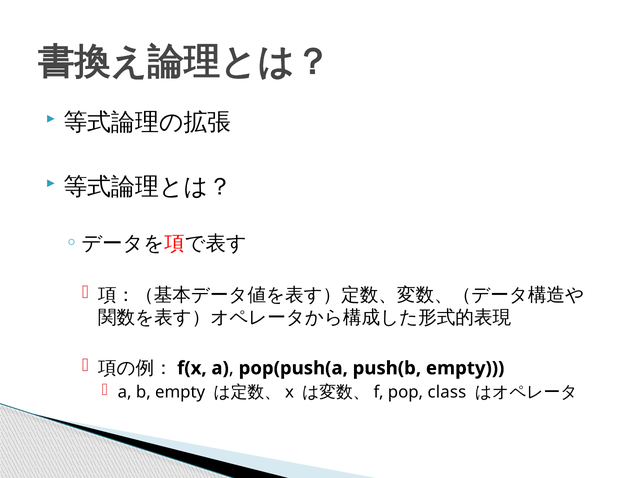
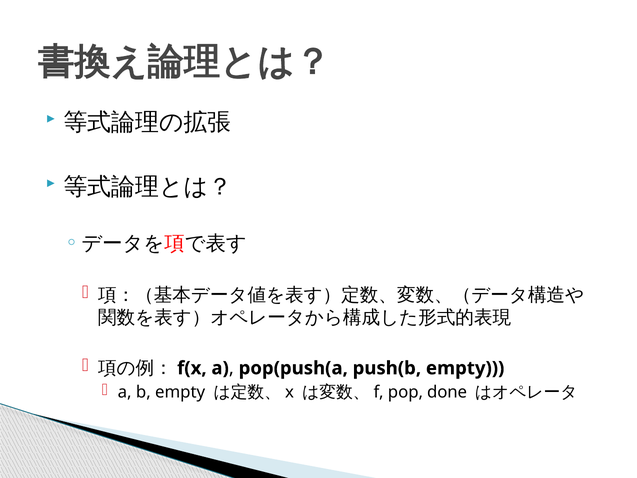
class: class -> done (447, 392)
